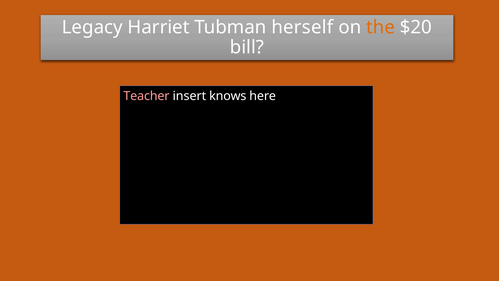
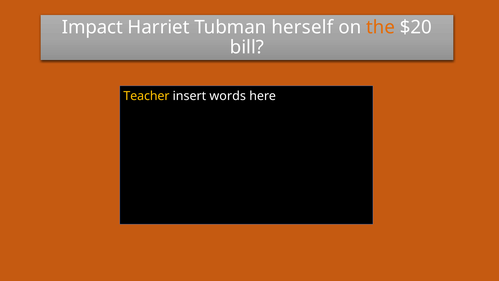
Legacy: Legacy -> Impact (92, 27)
Teacher colour: pink -> yellow (146, 96)
knows: knows -> words (228, 96)
